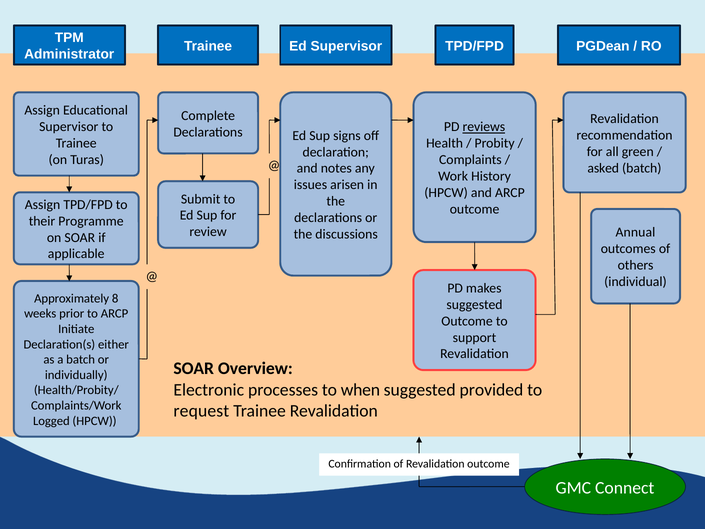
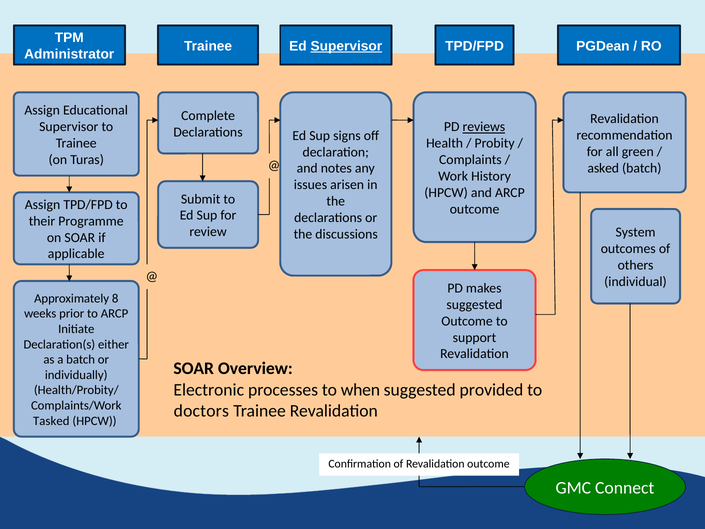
Supervisor underline: none -> present (346, 46)
Annual: Annual -> System (636, 232)
request: request -> doctors (201, 411)
Logged: Logged -> Tasked (51, 421)
